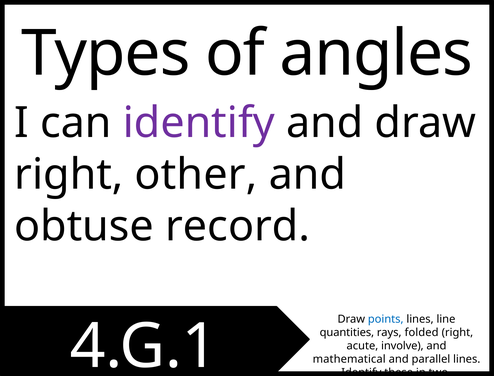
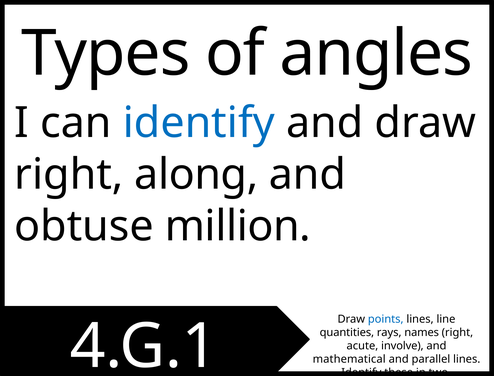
identify colour: purple -> blue (199, 123)
other: other -> along (196, 175)
record: record -> million (238, 227)
folded: folded -> names (422, 333)
